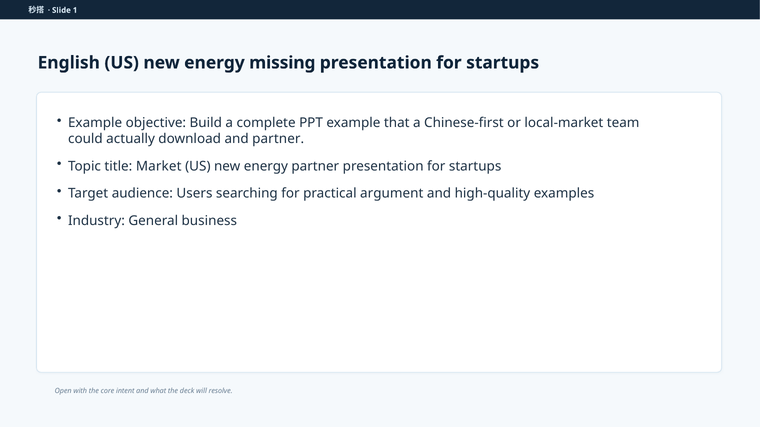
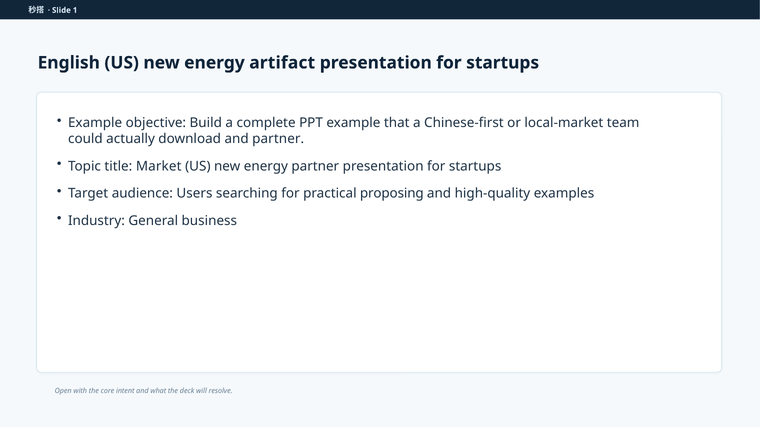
missing: missing -> artifact (282, 63)
argument: argument -> proposing (392, 194)
